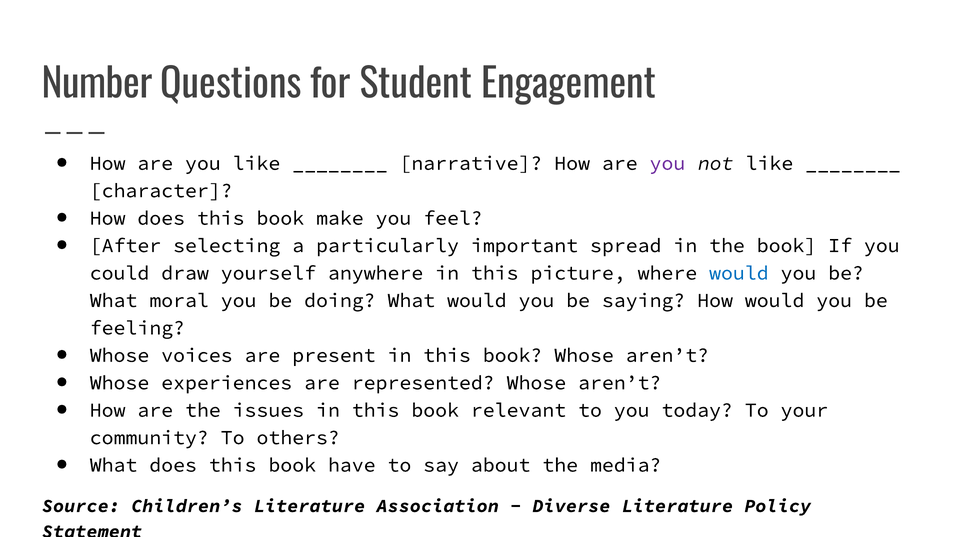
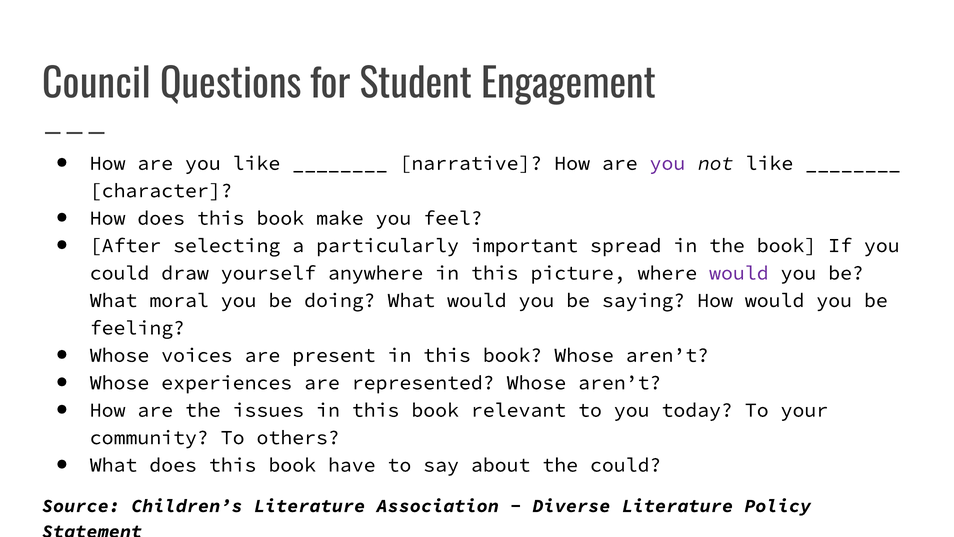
Number: Number -> Council (97, 85)
would colour: blue -> purple (739, 273)
the media: media -> could (626, 465)
